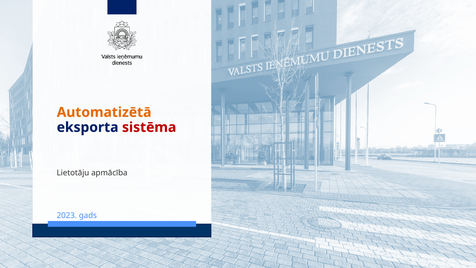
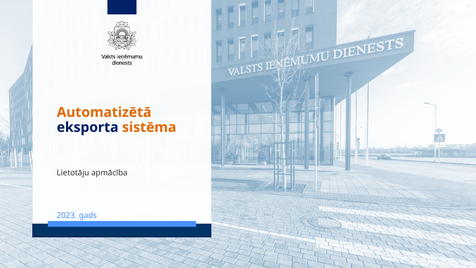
sistēma colour: red -> orange (149, 127)
